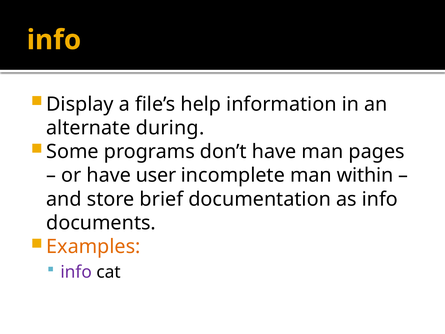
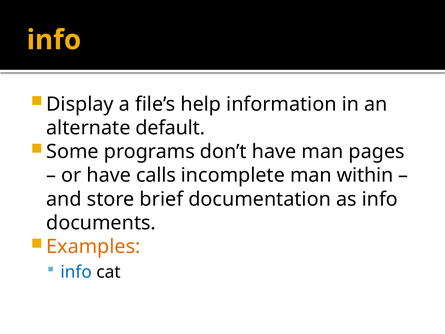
during: during -> default (170, 128)
user: user -> calls (156, 175)
info colour: purple -> blue (76, 272)
